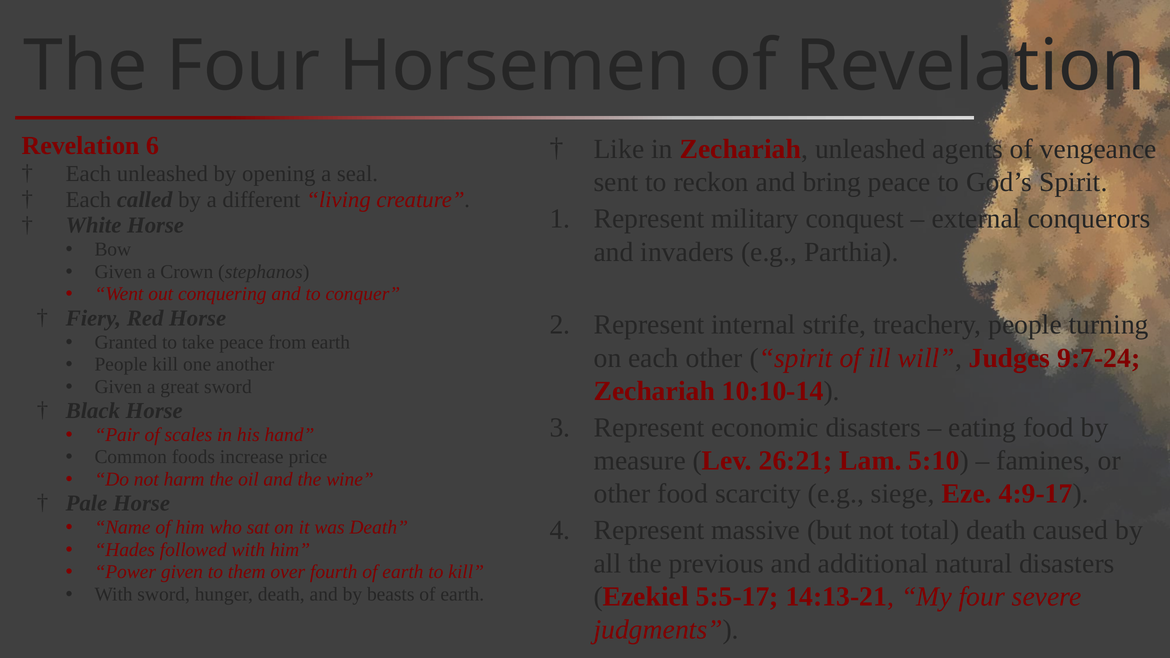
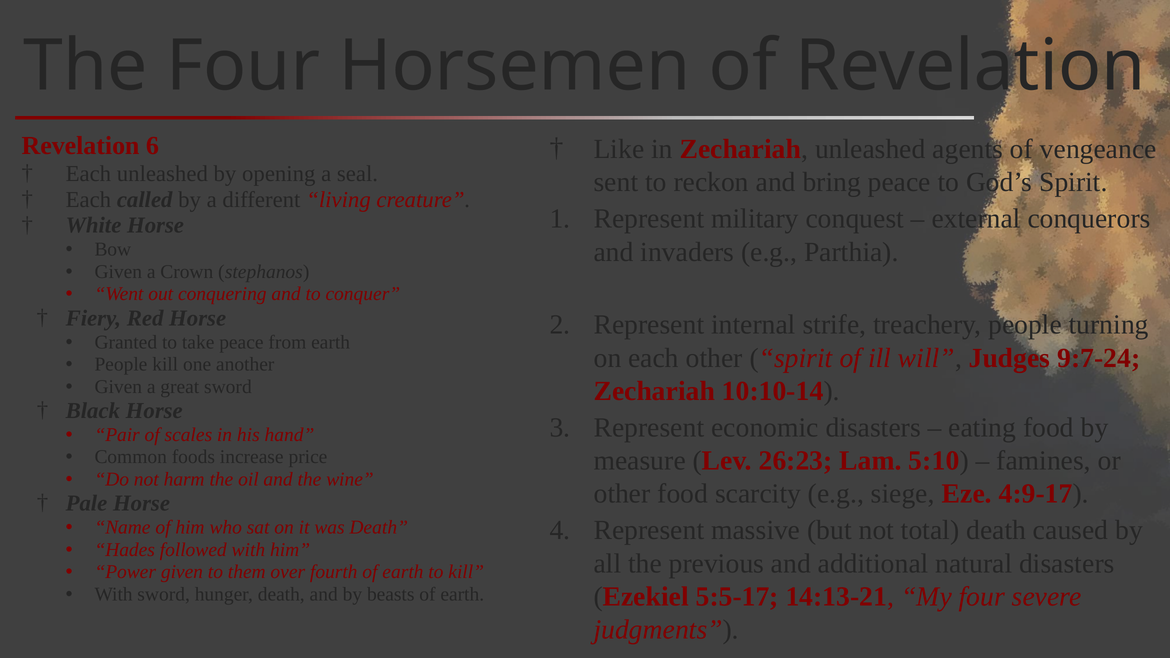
26:21: 26:21 -> 26:23 (796, 461)
